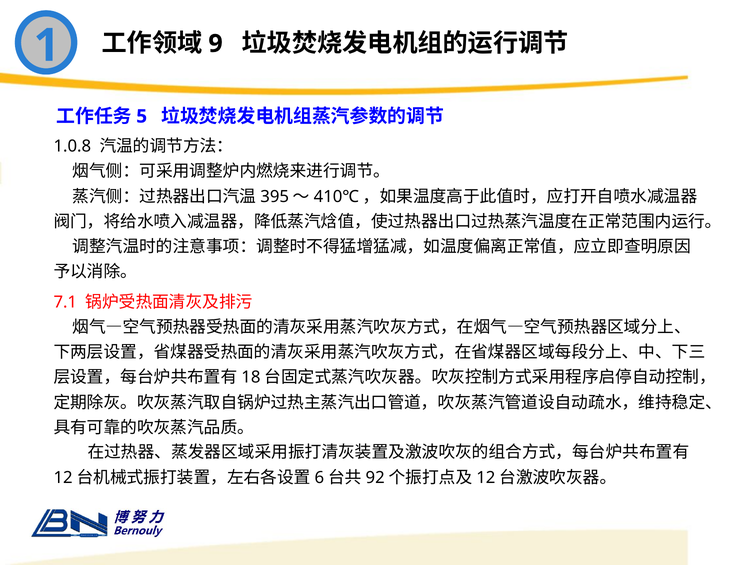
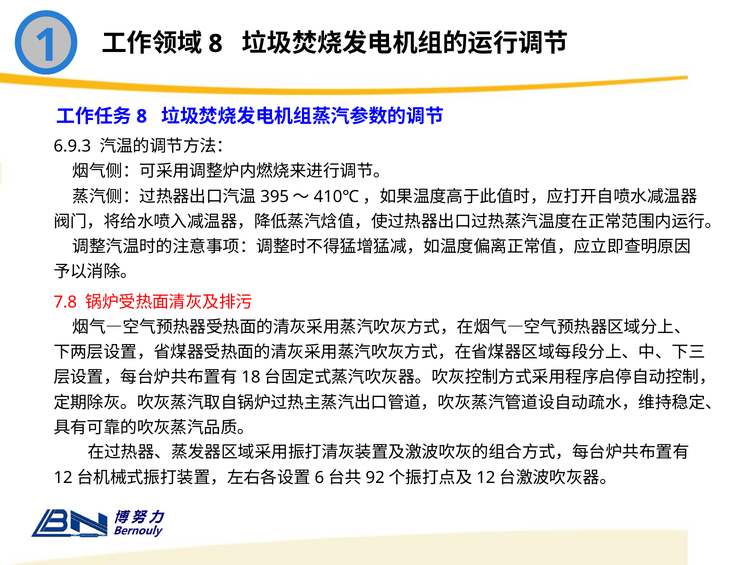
9: 9 -> 8 (216, 44)
5: 5 -> 8 (142, 116)
1.0.8: 1.0.8 -> 6.9.3 (72, 146)
7.1: 7.1 -> 7.8 (65, 302)
